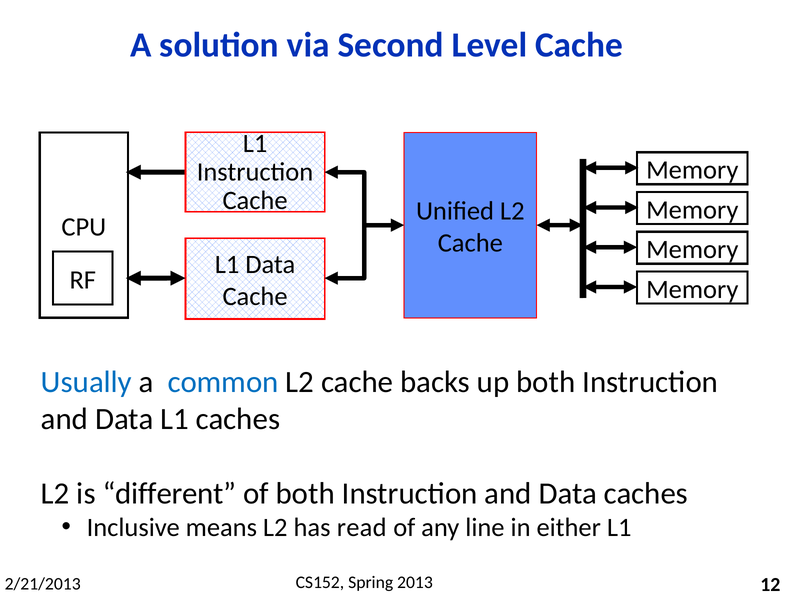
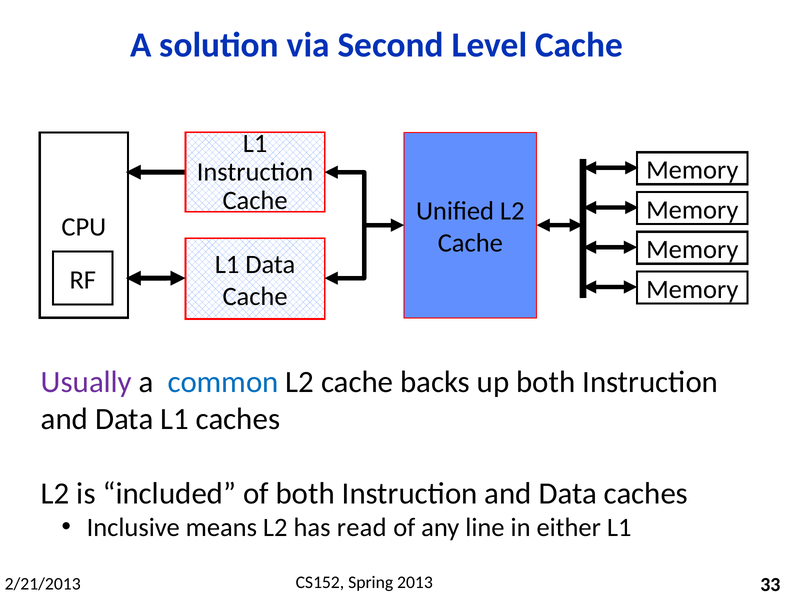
Usually colour: blue -> purple (86, 382)
different: different -> included (169, 494)
12: 12 -> 33 (770, 585)
